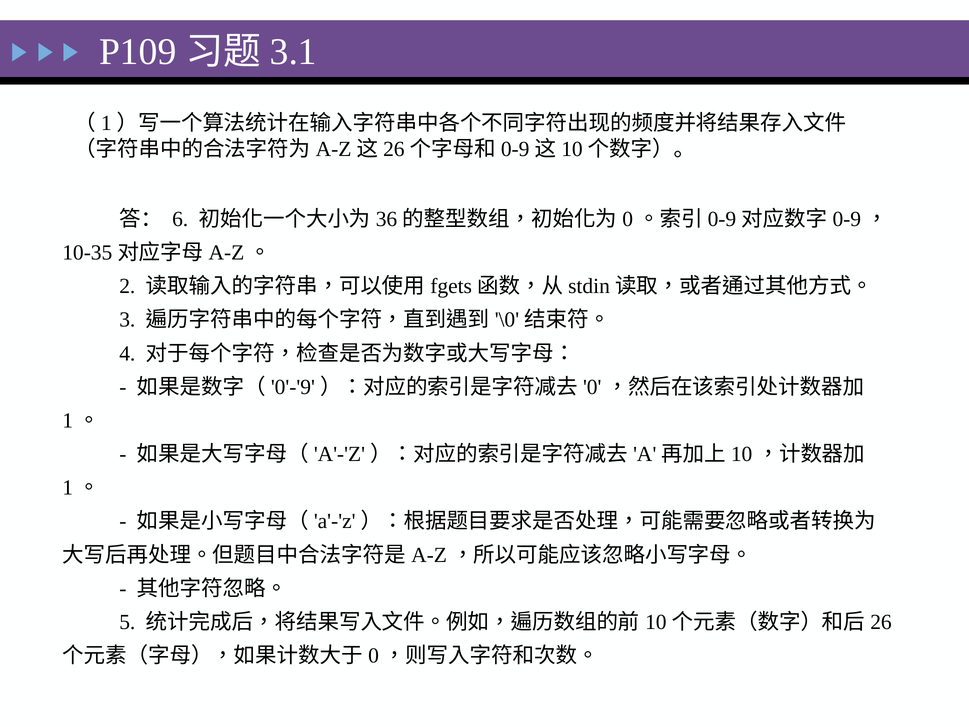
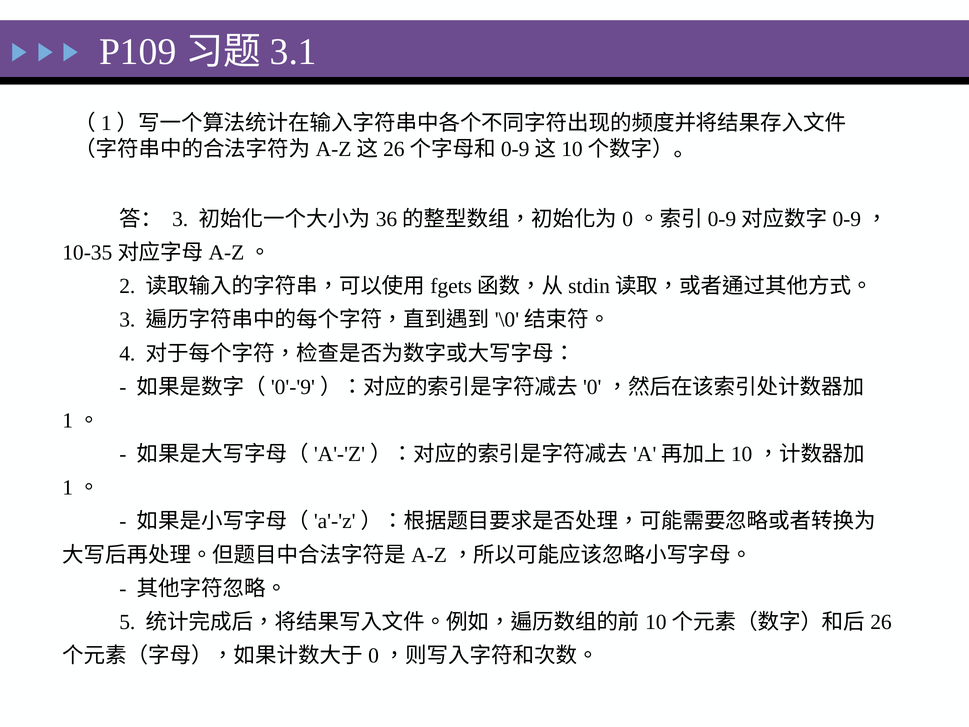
6: 6 -> 3 (180, 219)
